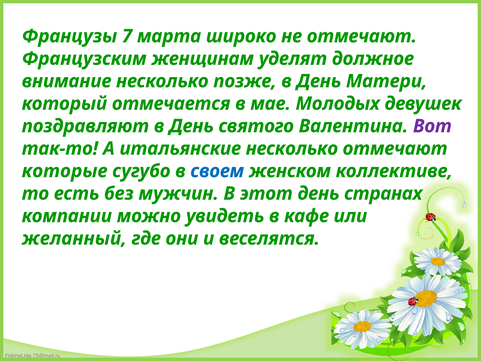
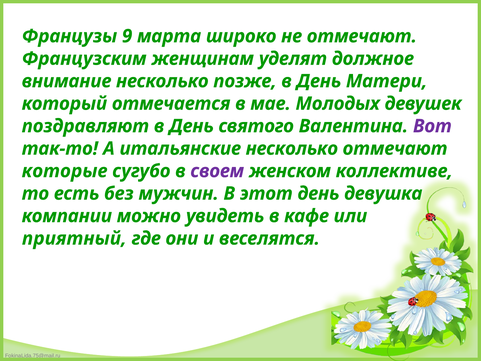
7: 7 -> 9 (127, 36)
своем colour: blue -> purple (217, 171)
странах: странах -> девушка (383, 193)
желанный: желанный -> приятный (74, 238)
